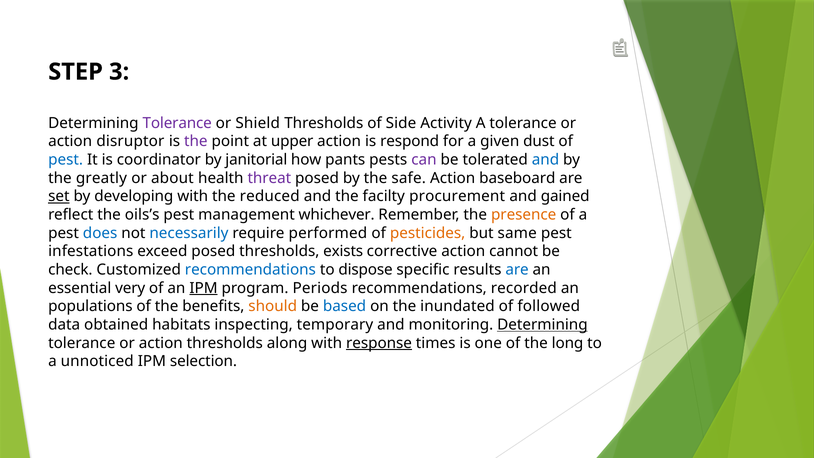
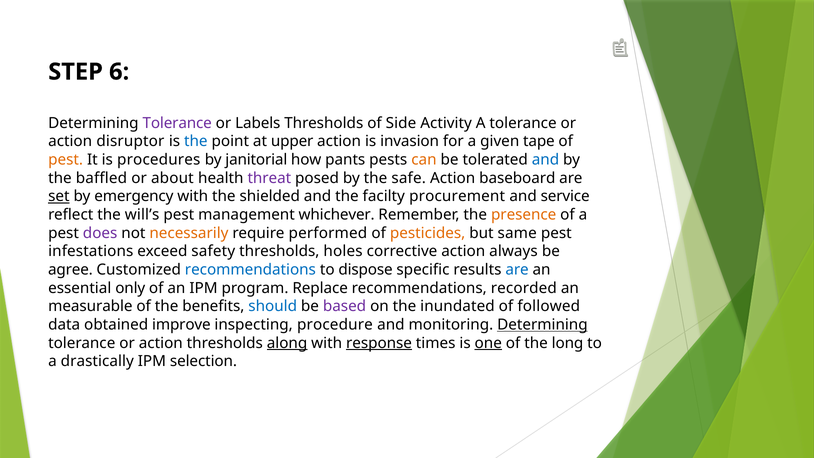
3: 3 -> 6 (119, 72)
Shield: Shield -> Labels (258, 123)
the colour: purple -> blue (196, 141)
respond: respond -> invasion (410, 141)
dust: dust -> tape (539, 141)
pest colour: blue -> orange (66, 160)
coordinator: coordinator -> procedures (159, 160)
can colour: purple -> orange (424, 160)
greatly: greatly -> baffled (101, 178)
developing: developing -> emergency (134, 196)
reduced: reduced -> shielded (270, 196)
gained: gained -> service (565, 196)
oils’s: oils’s -> will’s (142, 215)
does colour: blue -> purple (100, 233)
necessarily colour: blue -> orange (189, 233)
exceed posed: posed -> safety (213, 251)
exists: exists -> holes (343, 251)
cannot: cannot -> always (514, 251)
check: check -> agree (70, 270)
very: very -> only (130, 288)
IPM underline: present -> none (204, 288)
Periods: Periods -> Replace (320, 288)
populations: populations -> measurable (90, 306)
should colour: orange -> blue (273, 306)
based colour: blue -> purple (345, 306)
habitats: habitats -> improve (181, 325)
temporary: temporary -> procedure (335, 325)
along underline: none -> present (287, 343)
one underline: none -> present (488, 343)
unnoticed: unnoticed -> drastically (97, 361)
